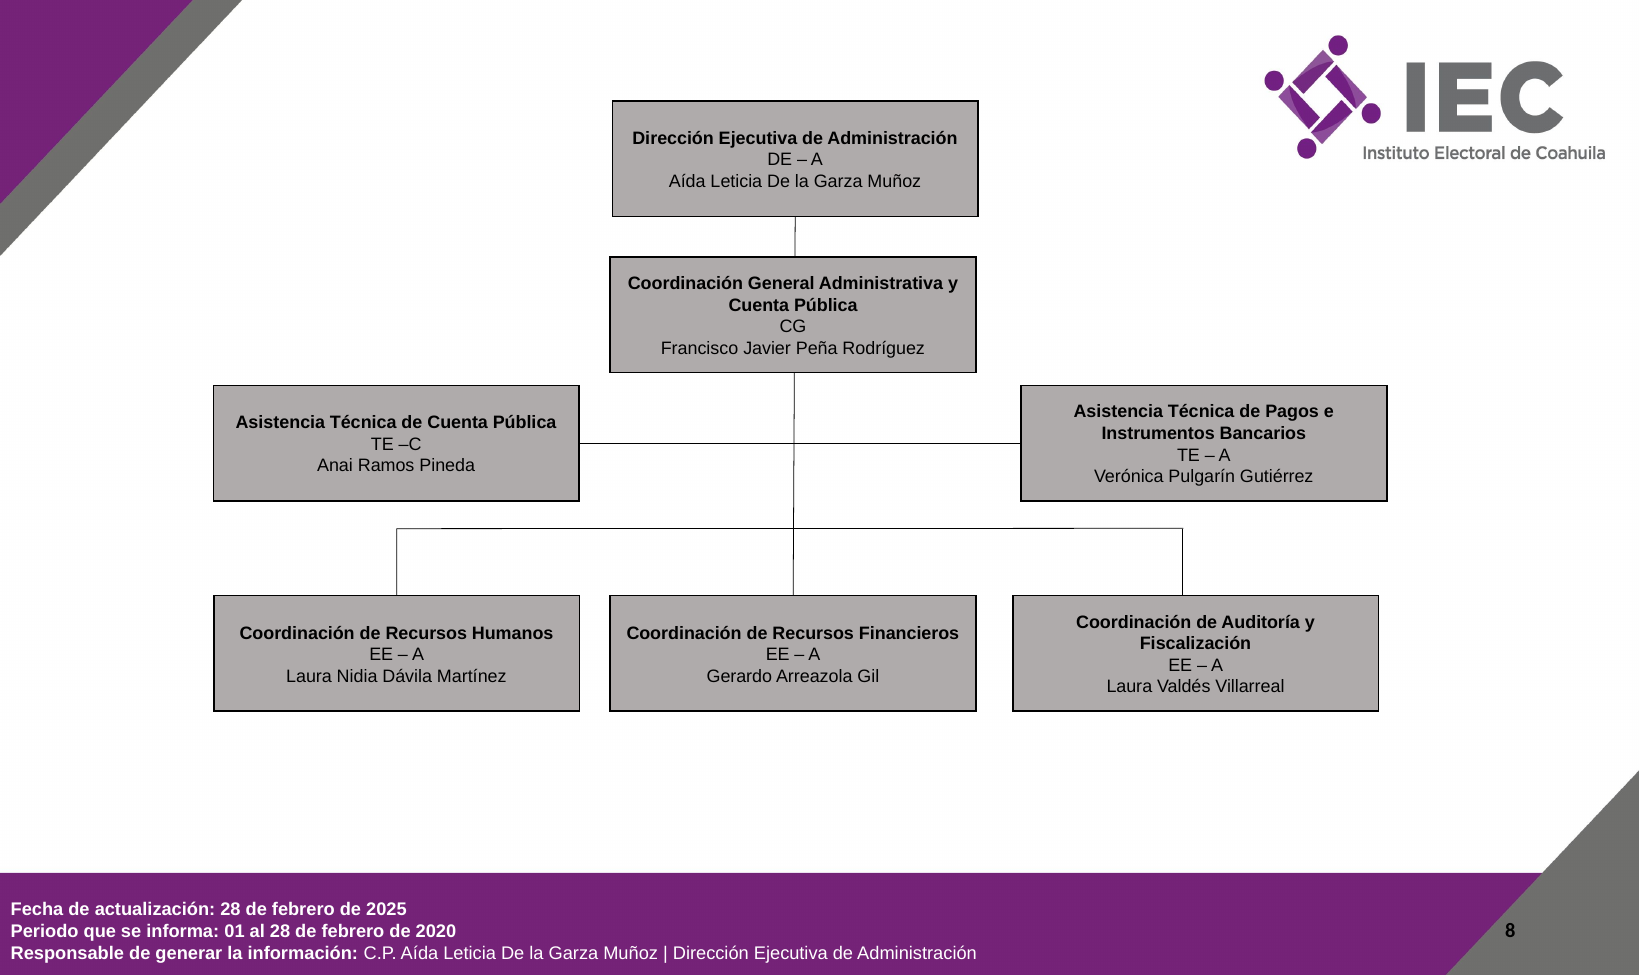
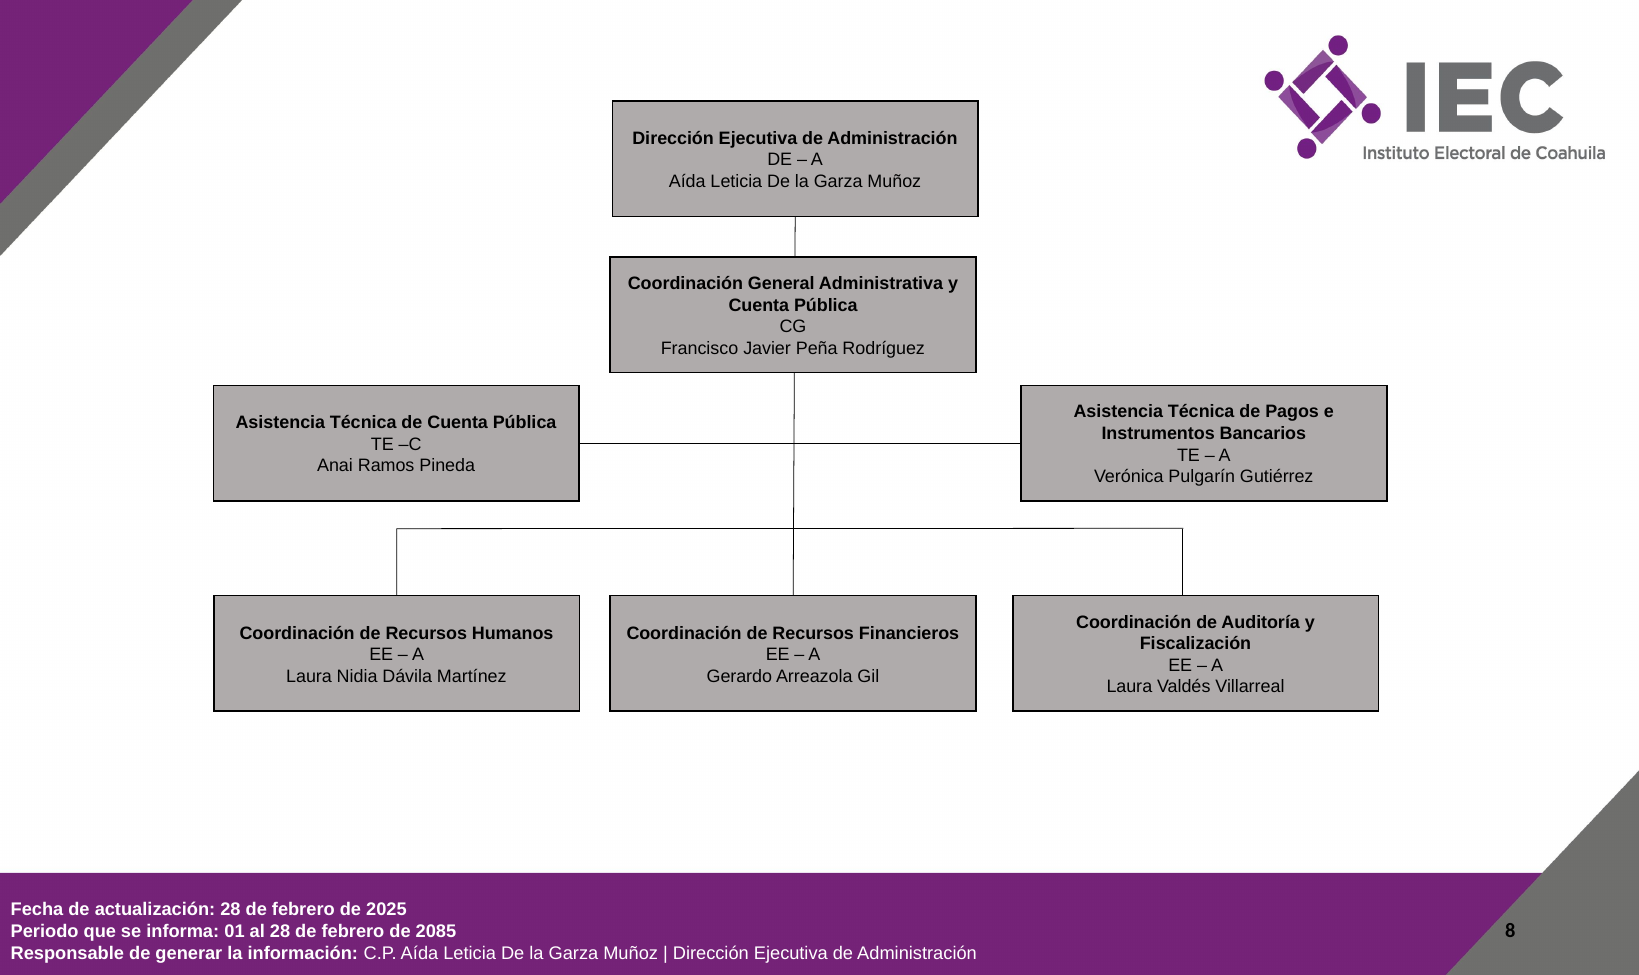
2020: 2020 -> 2085 (436, 931)
